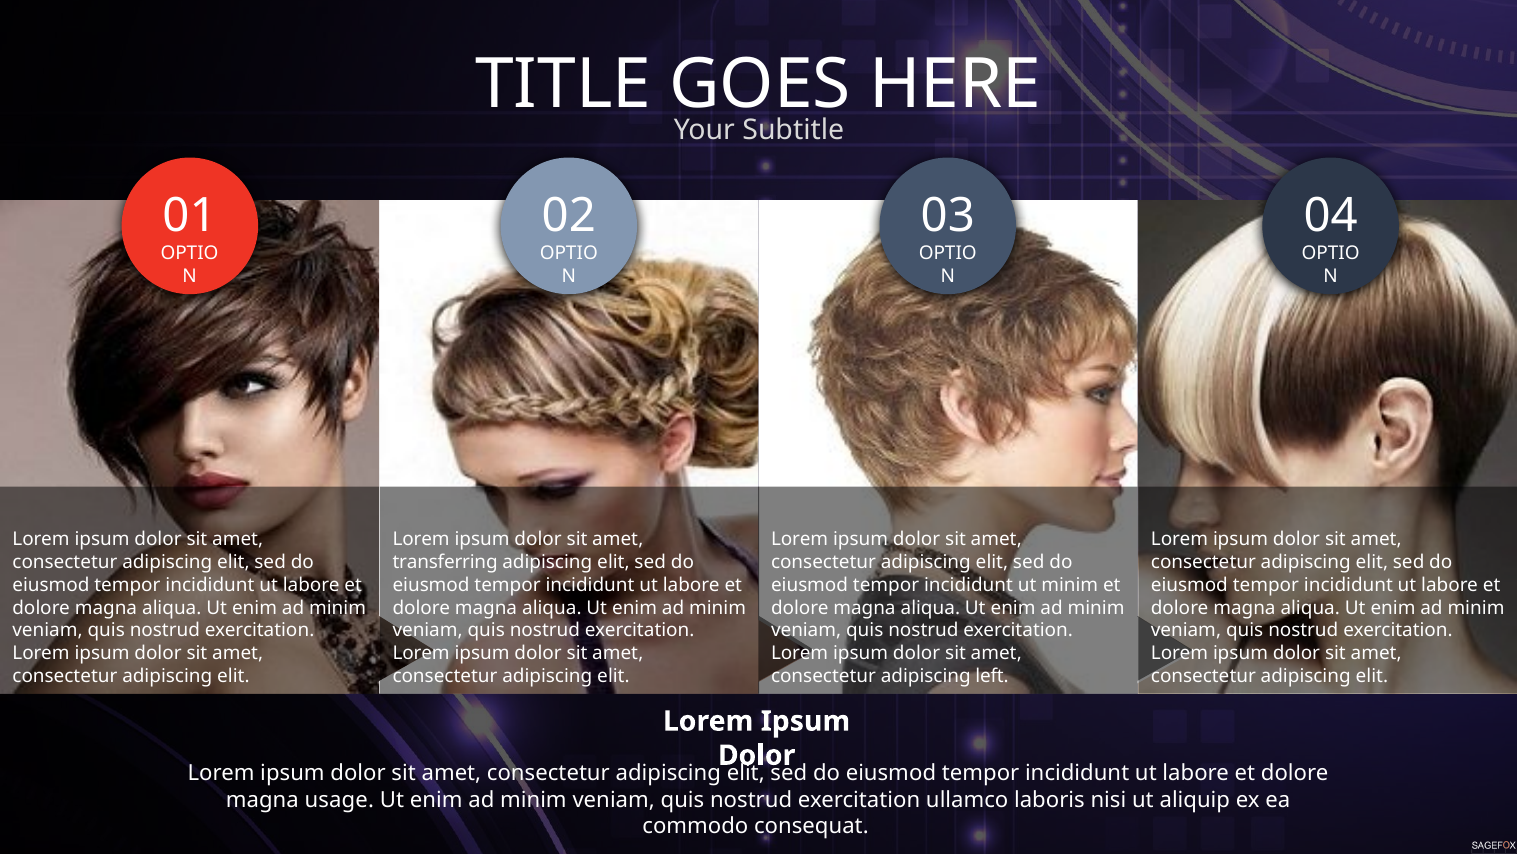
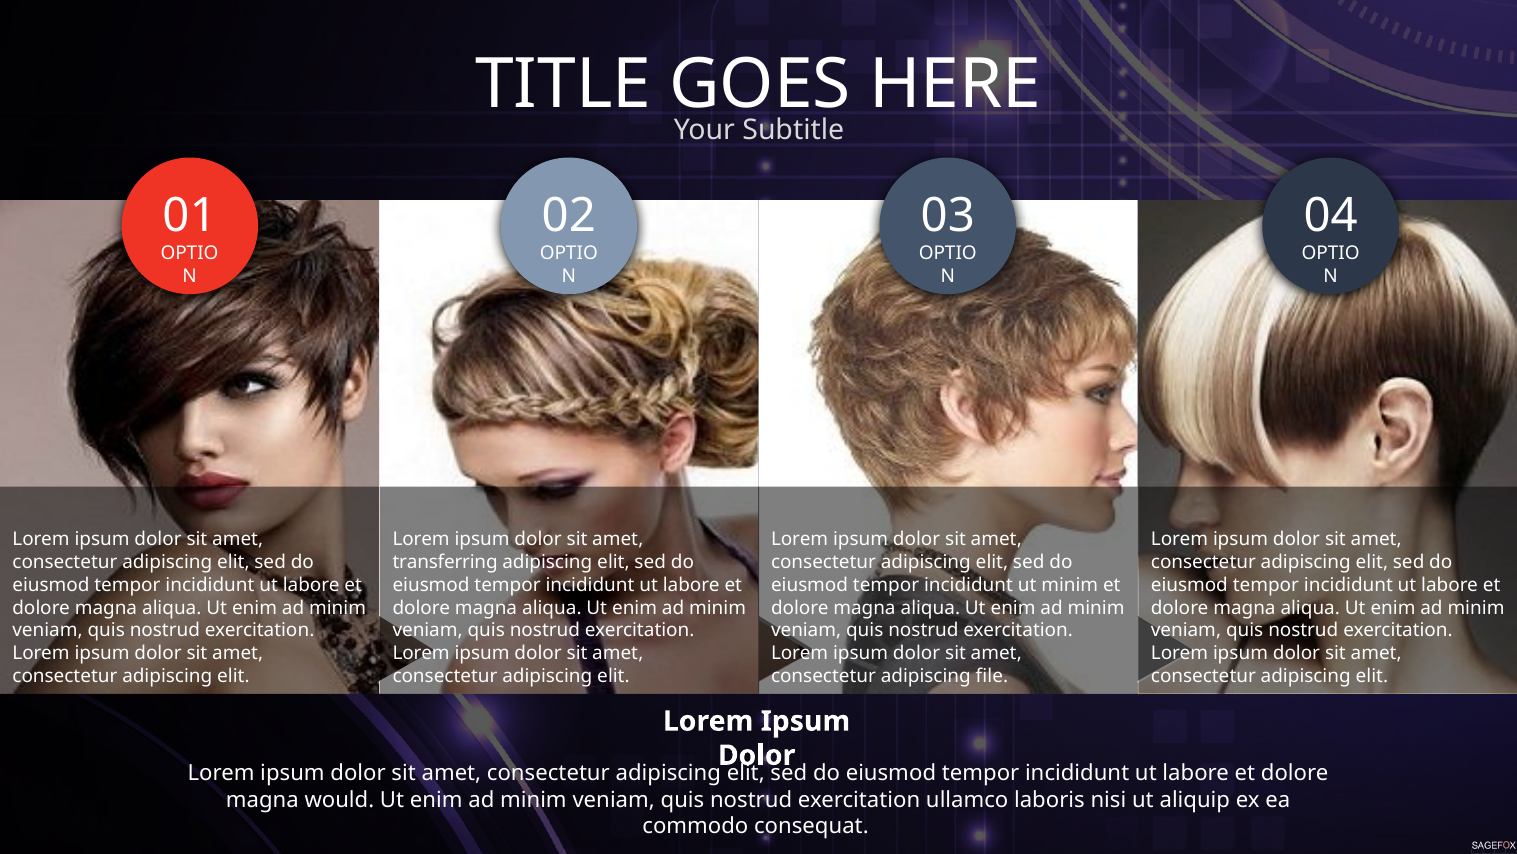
left: left -> file (992, 676)
usage: usage -> would (339, 799)
